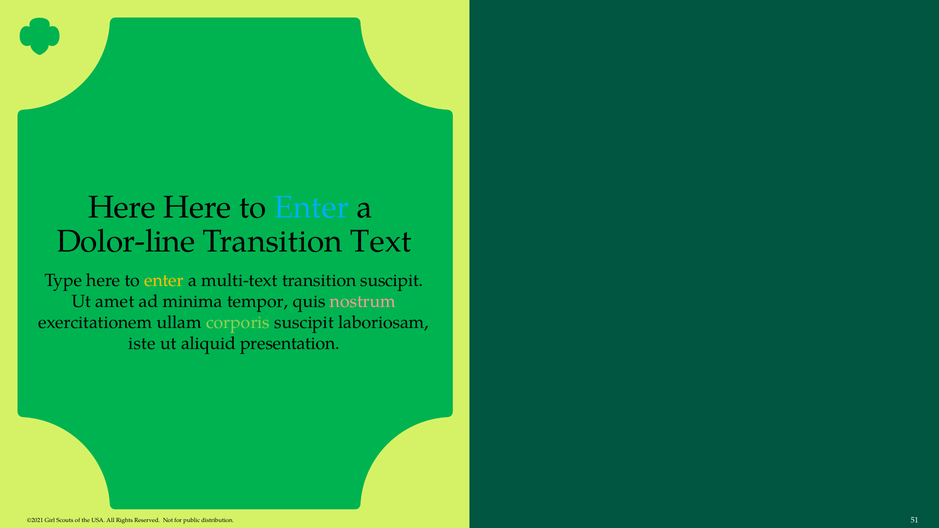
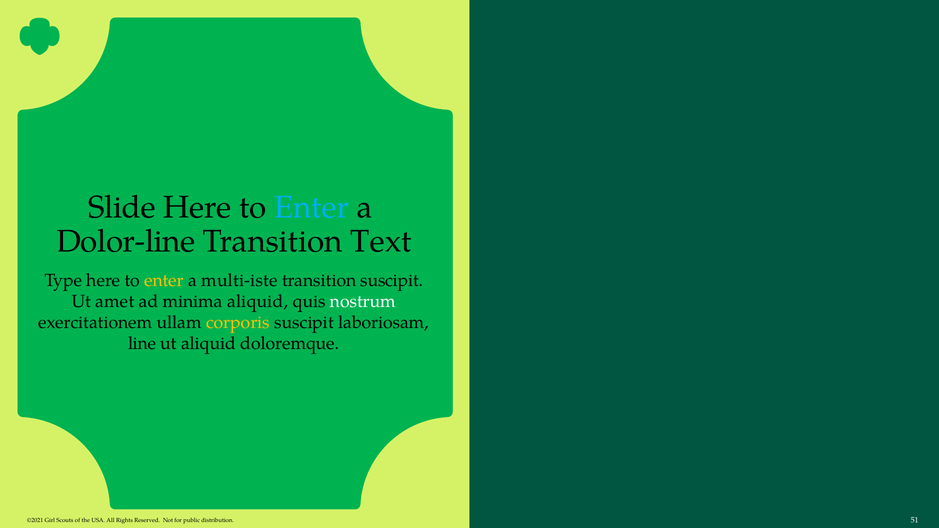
Here: Here -> Slide (122, 207)
multi-text: multi-text -> multi-iste (239, 280)
minima tempor: tempor -> aliquid (258, 301)
nostrum colour: pink -> white (363, 301)
corporis colour: light green -> yellow (238, 323)
iste: iste -> line (142, 344)
presentation: presentation -> doloremque (290, 344)
